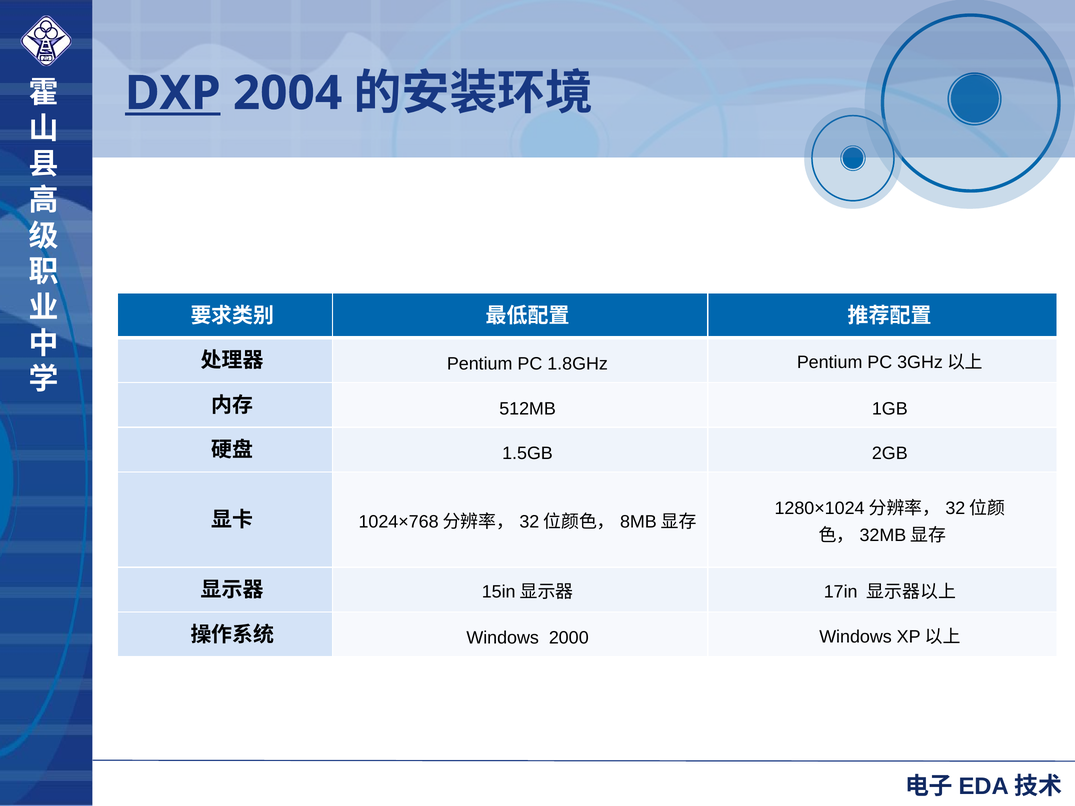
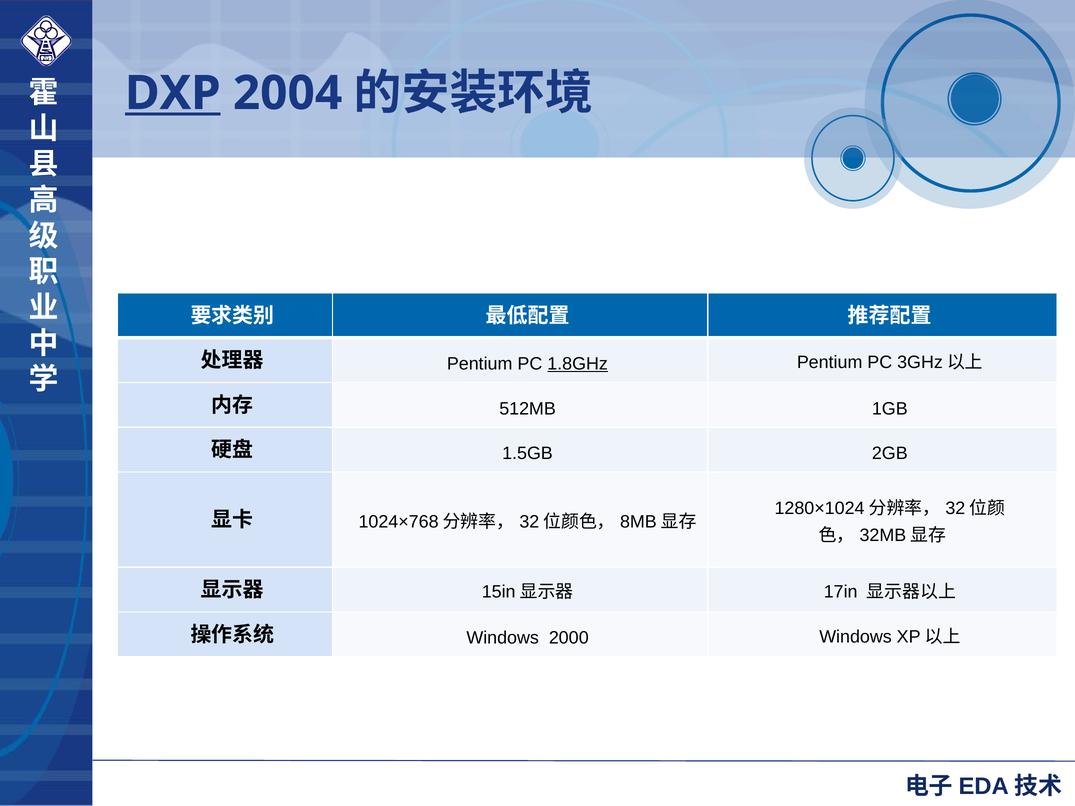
1.8GHz underline: none -> present (578, 364)
